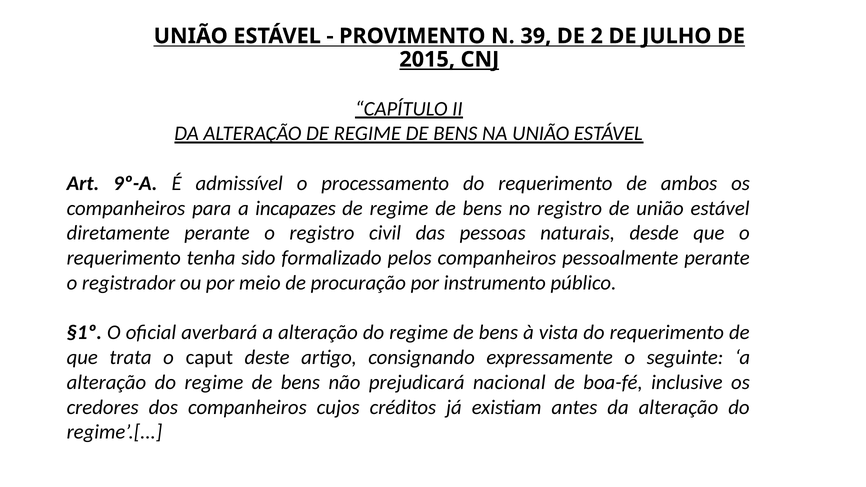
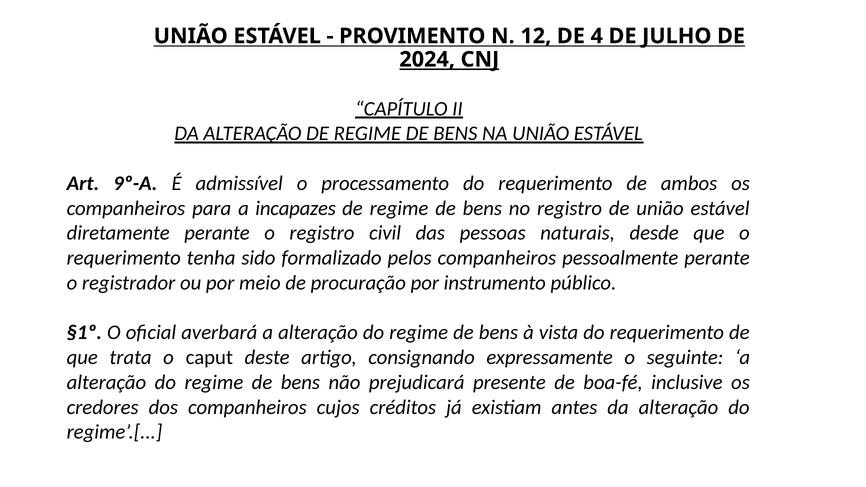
39: 39 -> 12 (536, 36)
2: 2 -> 4 (597, 36)
2015: 2015 -> 2024 (427, 59)
nacional: nacional -> presente (509, 382)
